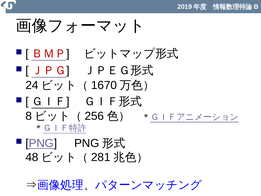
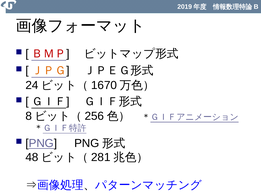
ＪＰＧ colour: red -> orange (49, 70)
